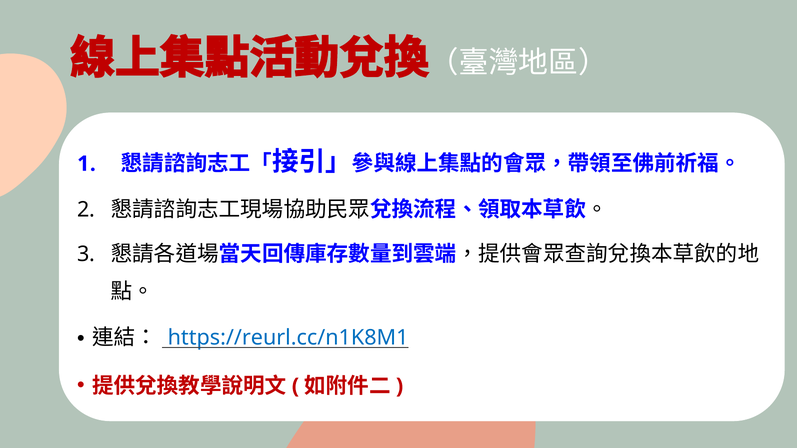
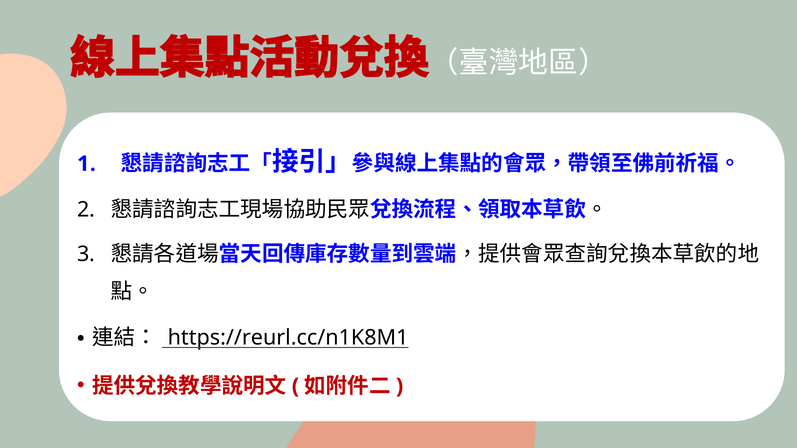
https://reurl.cc/n1K8M1 colour: blue -> black (288, 338)
